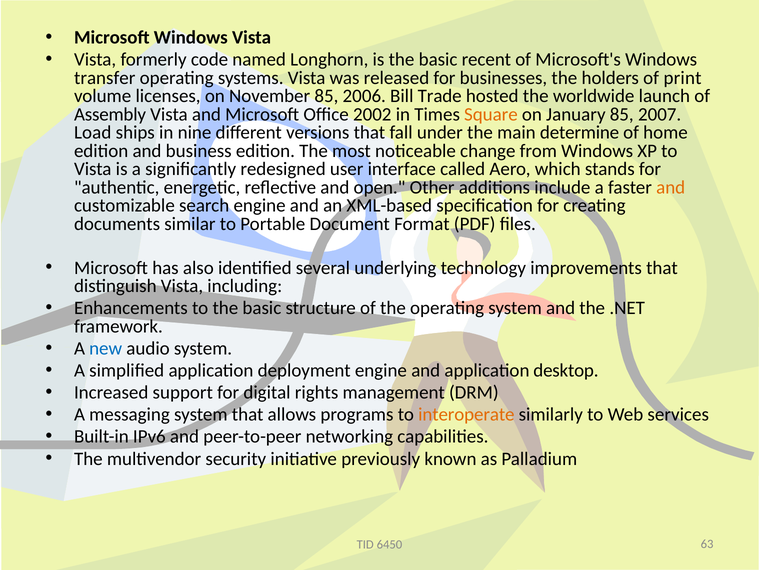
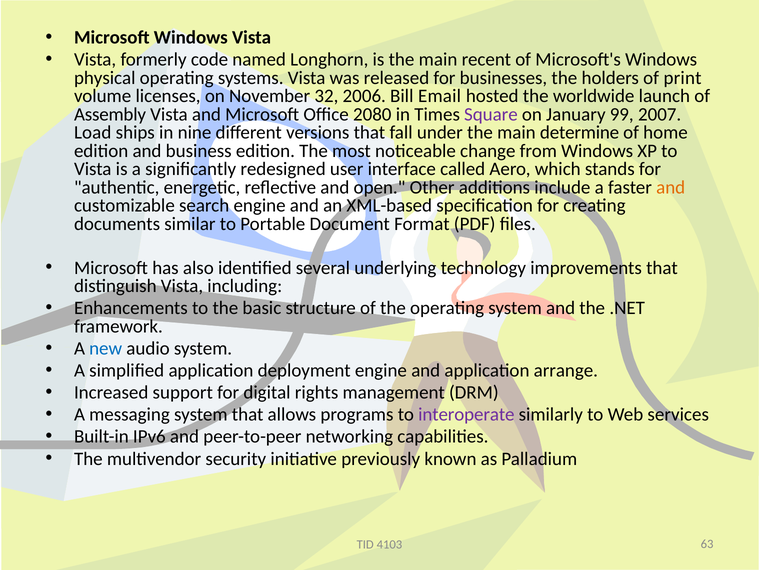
is the basic: basic -> main (438, 59)
transfer: transfer -> physical (105, 78)
November 85: 85 -> 32 (326, 96)
Trade: Trade -> Email (440, 96)
2002: 2002 -> 2080 (372, 114)
Square colour: orange -> purple (491, 114)
January 85: 85 -> 99 (622, 114)
desktop: desktop -> arrange (566, 370)
interoperate colour: orange -> purple (466, 414)
6450: 6450 -> 4103 (389, 544)
